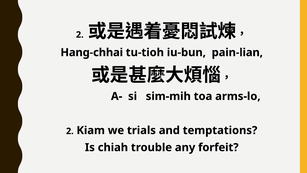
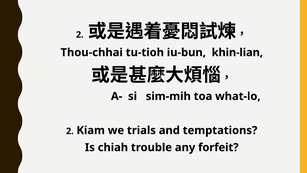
Hang-chhai: Hang-chhai -> Thou-chhai (92, 52)
pain-lian: pain-lian -> khin-lian (237, 52)
arms-lo: arms-lo -> what-lo (238, 96)
